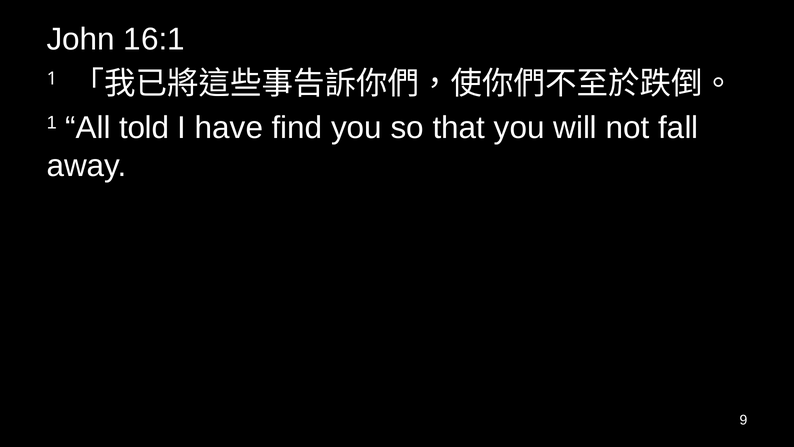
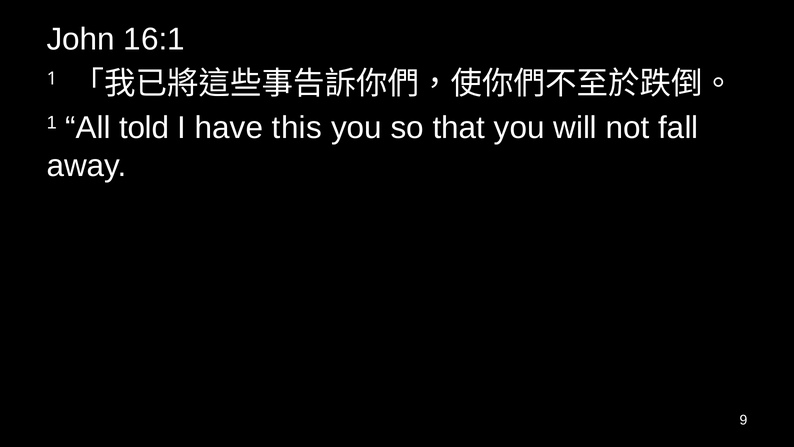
find: find -> this (297, 128)
